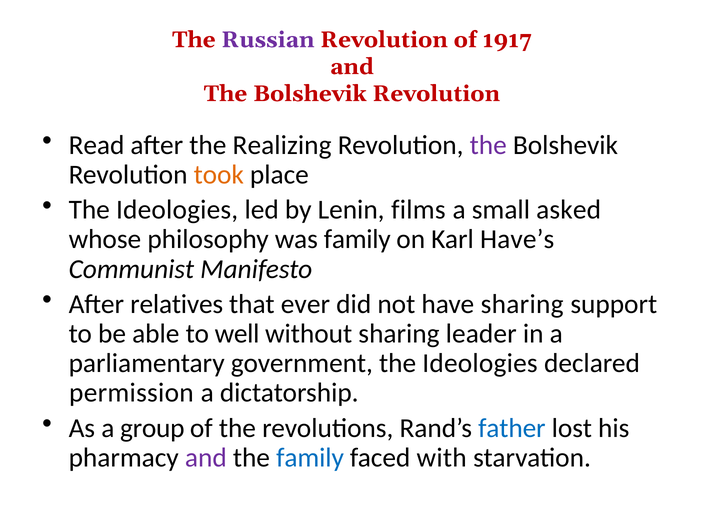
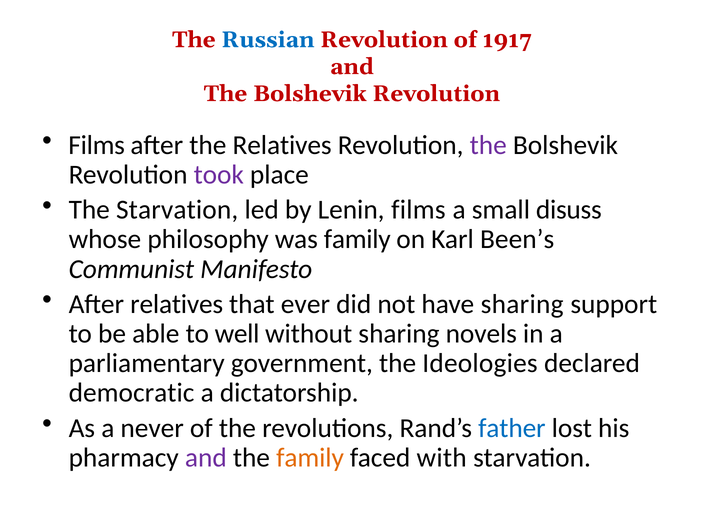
Russian colour: purple -> blue (268, 40)
Read: Read -> Films (97, 145)
the Realizing: Realizing -> Relatives (282, 145)
took colour: orange -> purple (219, 175)
Ideologies: Ideologies -> Starvation (177, 210)
asked: asked -> disuss (569, 210)
Have’s: Have’s -> Been’s (517, 239)
leader: leader -> novels (481, 334)
permission: permission -> democratic (132, 393)
group: group -> never (152, 428)
family colour: blue -> orange (310, 458)
